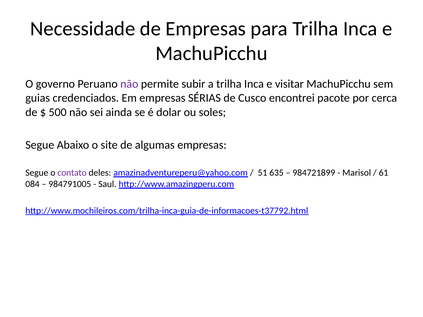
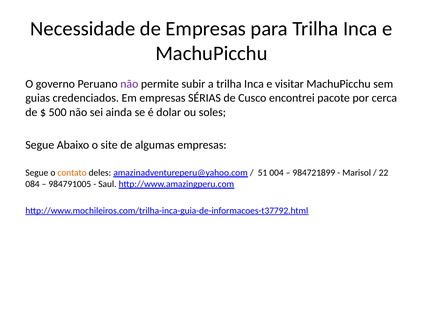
contato colour: purple -> orange (72, 173)
635: 635 -> 004 (277, 173)
61: 61 -> 22 (384, 173)
